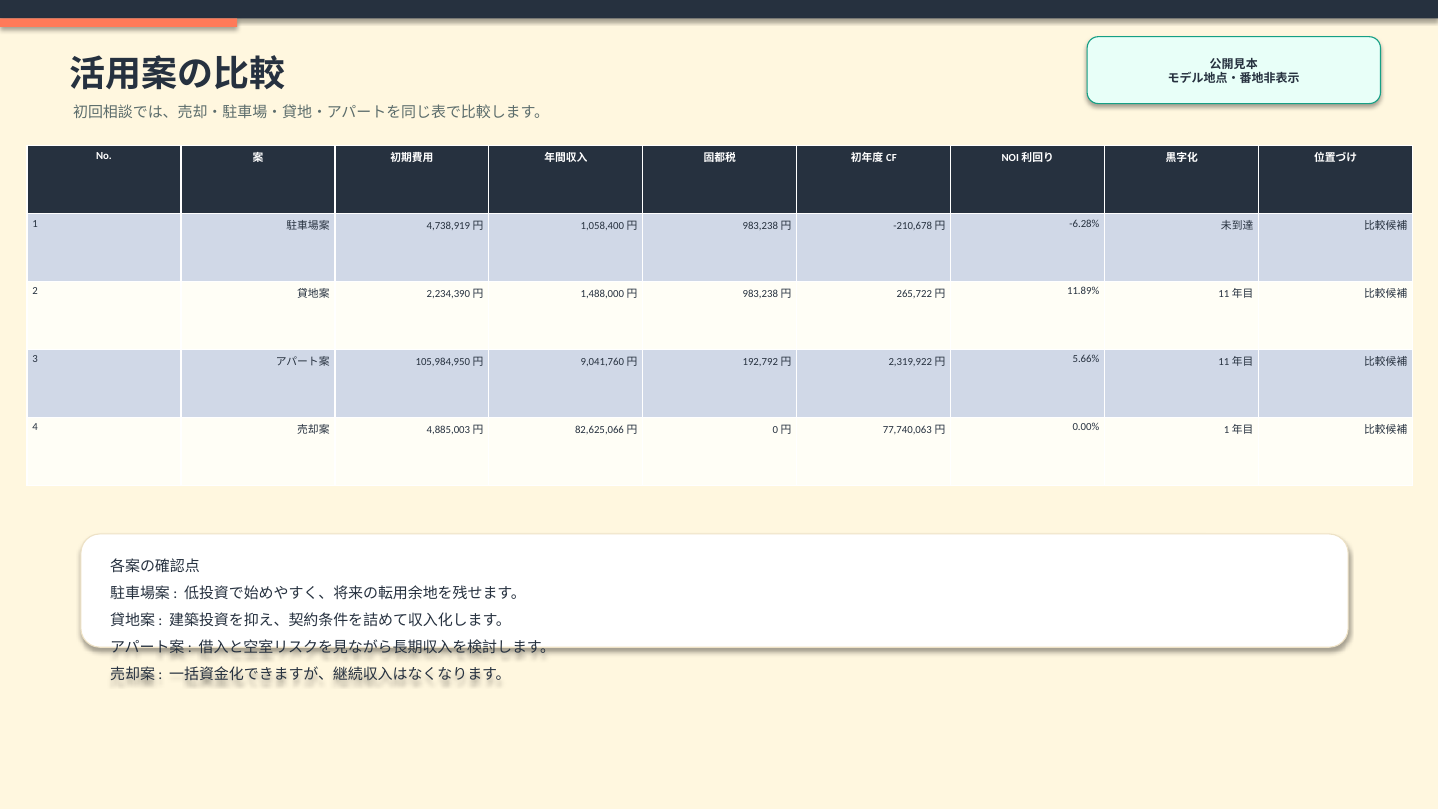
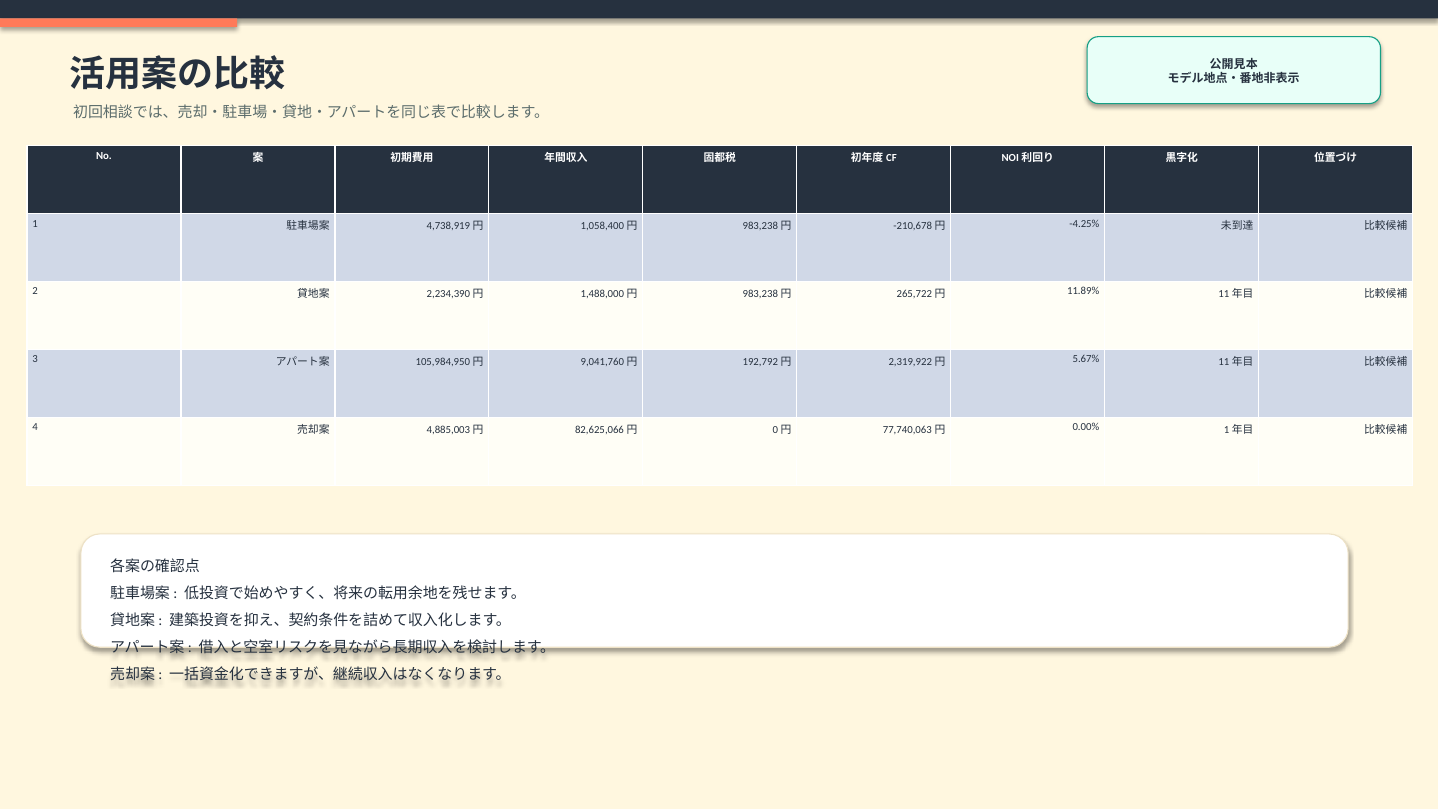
-6.28%: -6.28% -> -4.25% (1084, 223)
5.66%: 5.66% -> 5.67% (1086, 359)
